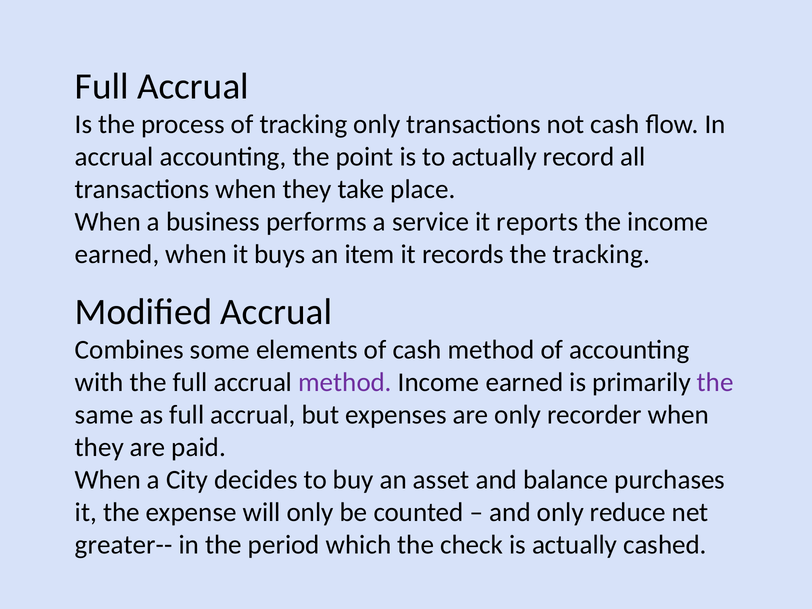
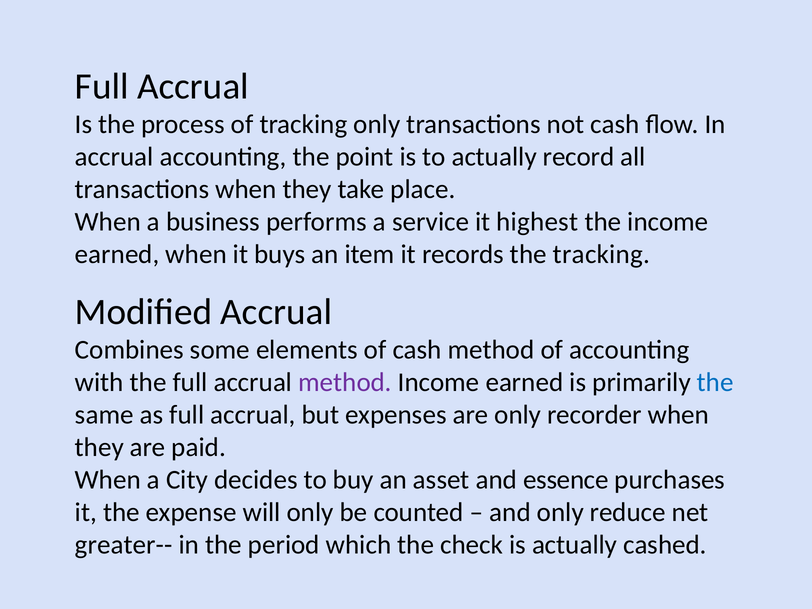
reports: reports -> highest (537, 222)
the colour: purple -> blue (715, 382)
balance: balance -> essence (566, 480)
